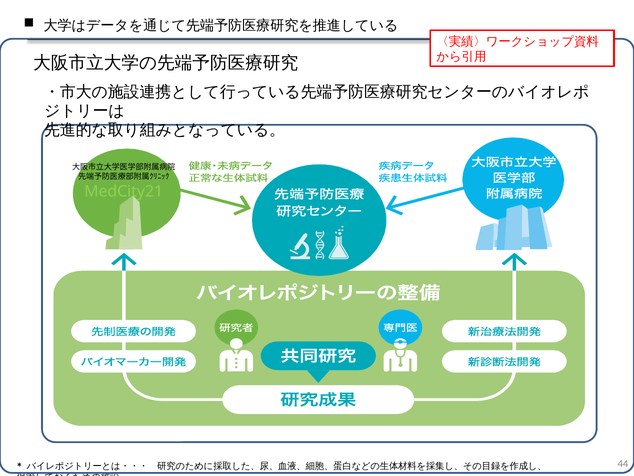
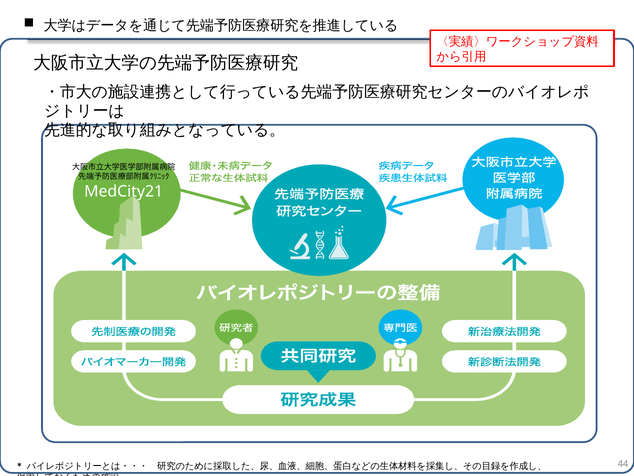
MedCity21 colour: light green -> white (124, 191)
